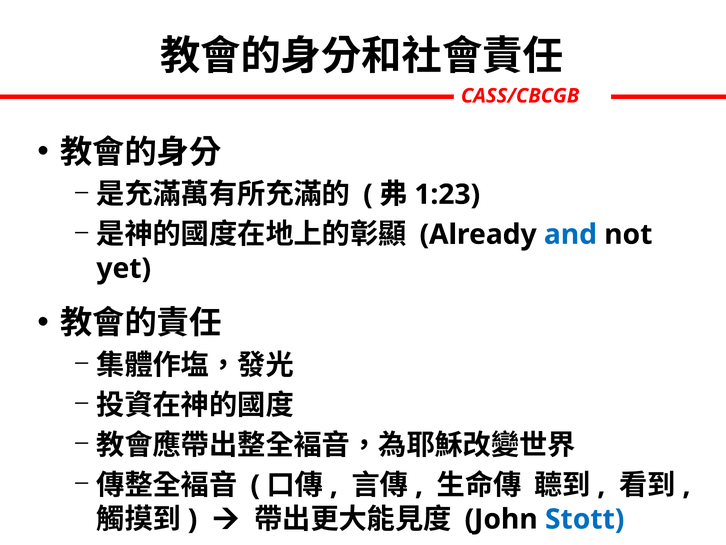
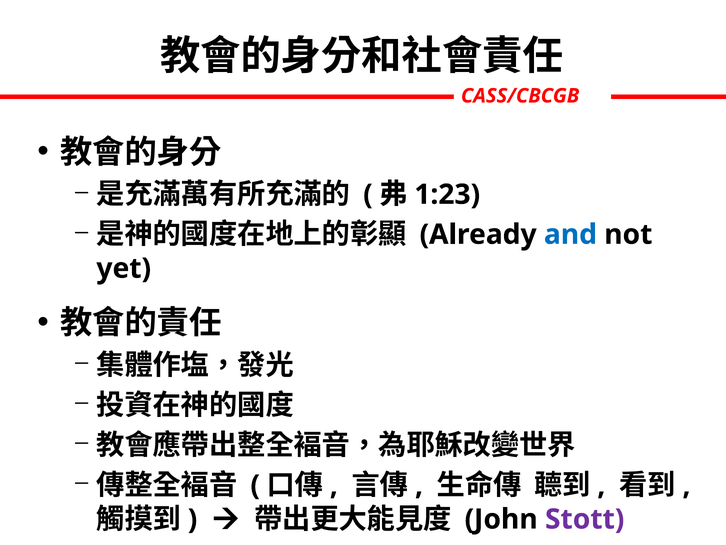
Stott colour: blue -> purple (585, 519)
